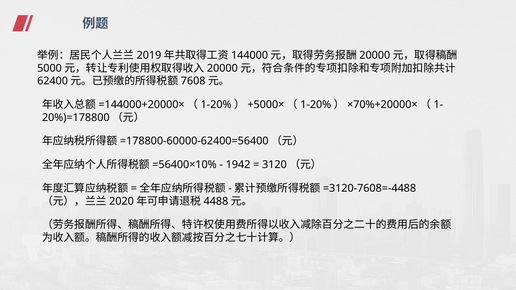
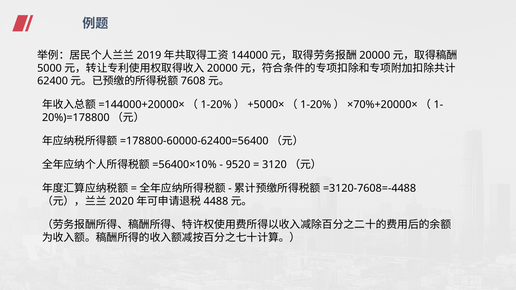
1942: 1942 -> 9520 (238, 165)
